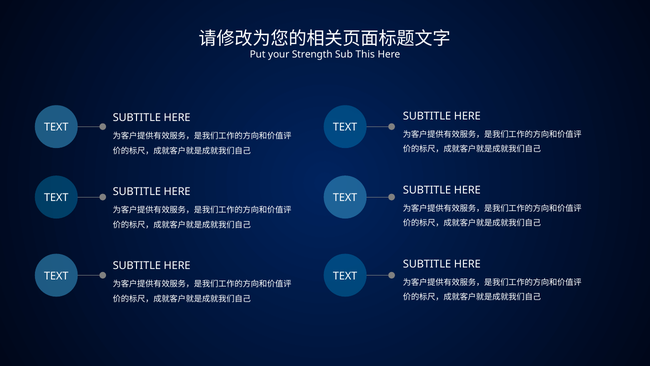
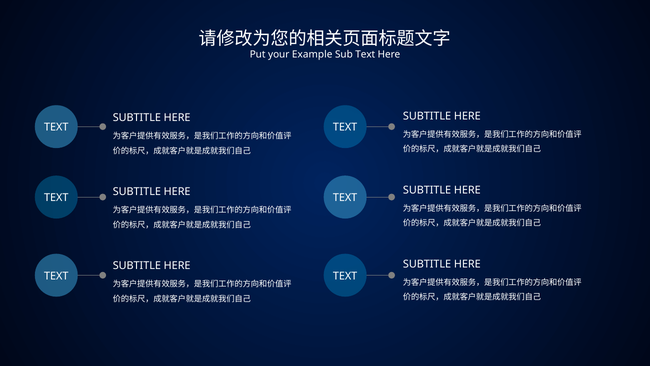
Strength: Strength -> Example (312, 55)
Sub This: This -> Text (365, 55)
